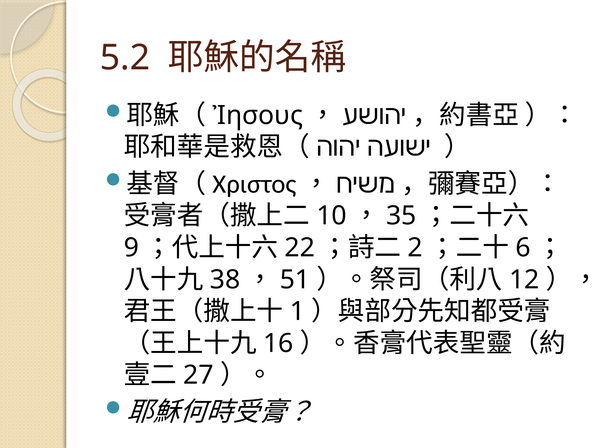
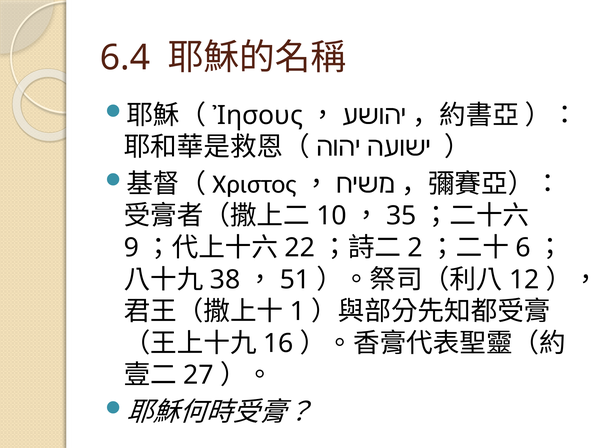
5.2: 5.2 -> 6.4 (125, 58)
